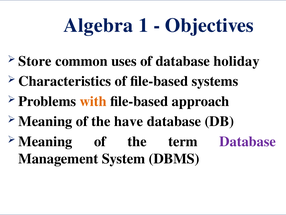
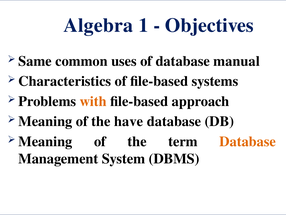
Store: Store -> Same (35, 61)
holiday: holiday -> manual (237, 61)
Database colour: purple -> orange (248, 141)
